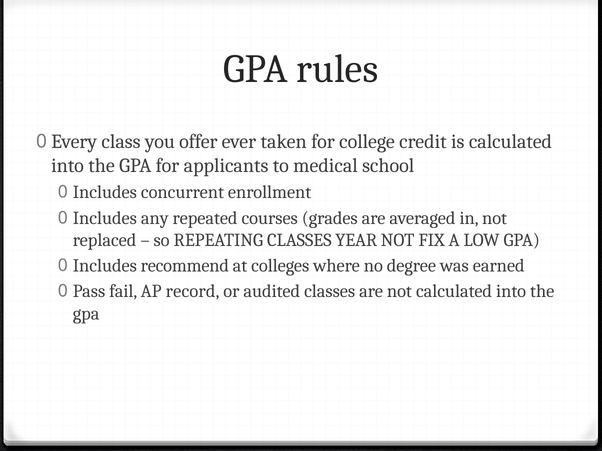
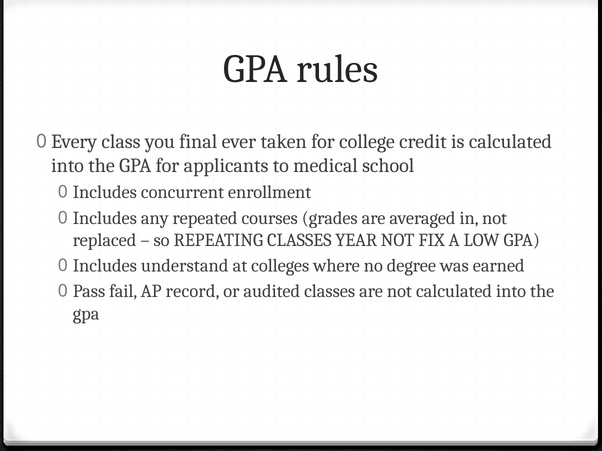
offer: offer -> final (198, 142)
recommend: recommend -> understand (185, 266)
